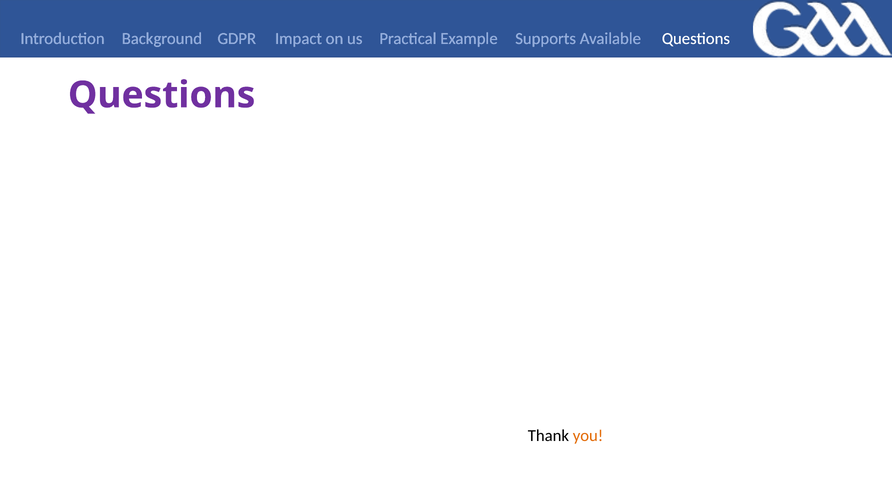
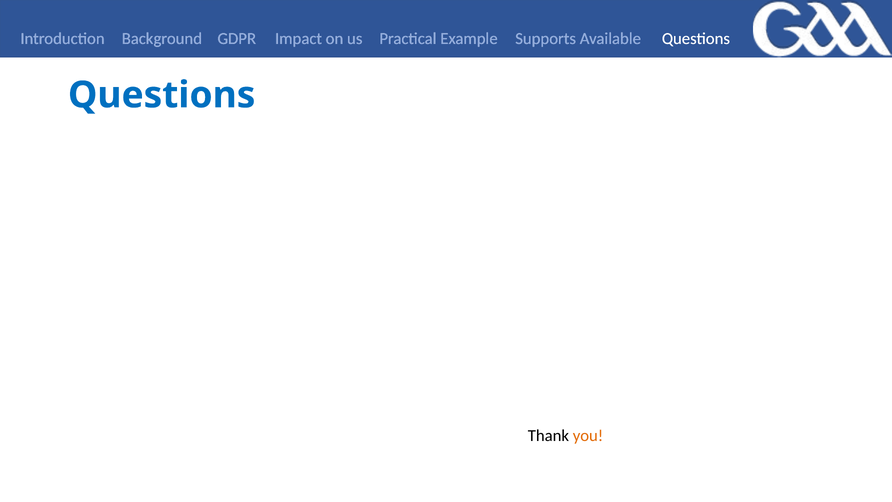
Questions colour: purple -> blue (162, 95)
